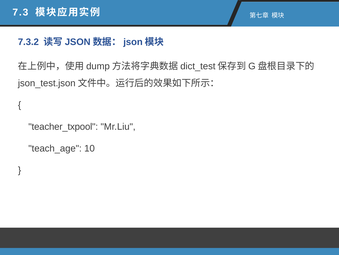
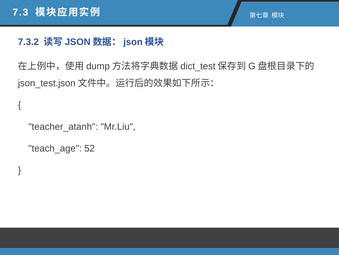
teacher_txpool: teacher_txpool -> teacher_atanh (63, 126)
10: 10 -> 52 (90, 148)
